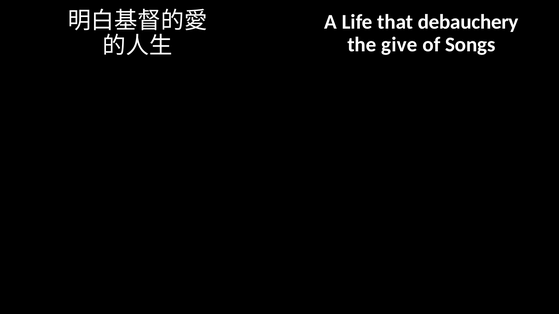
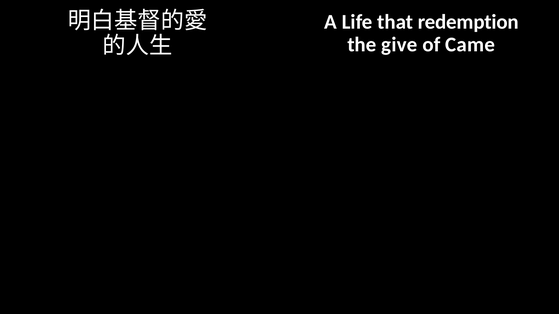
debauchery: debauchery -> redemption (468, 22)
Songs: Songs -> Came (470, 45)
